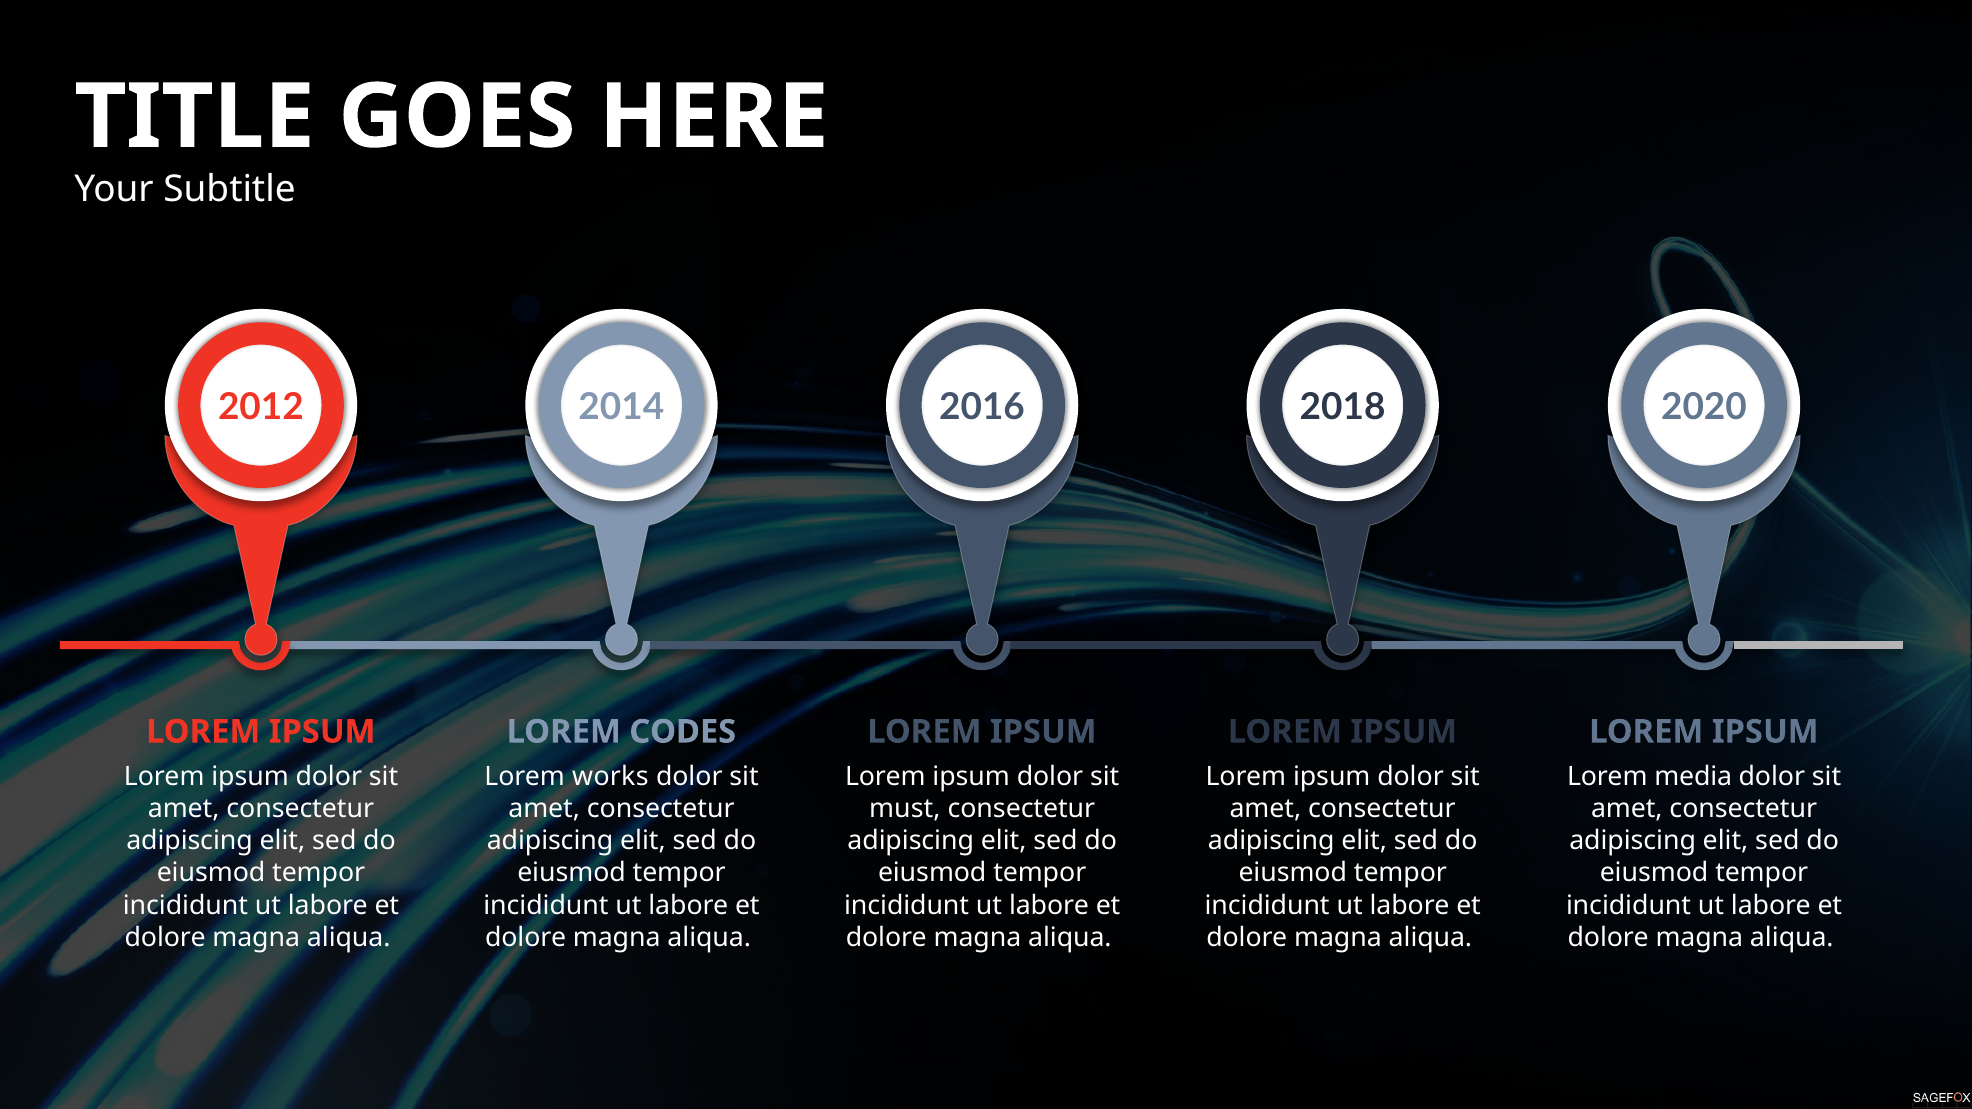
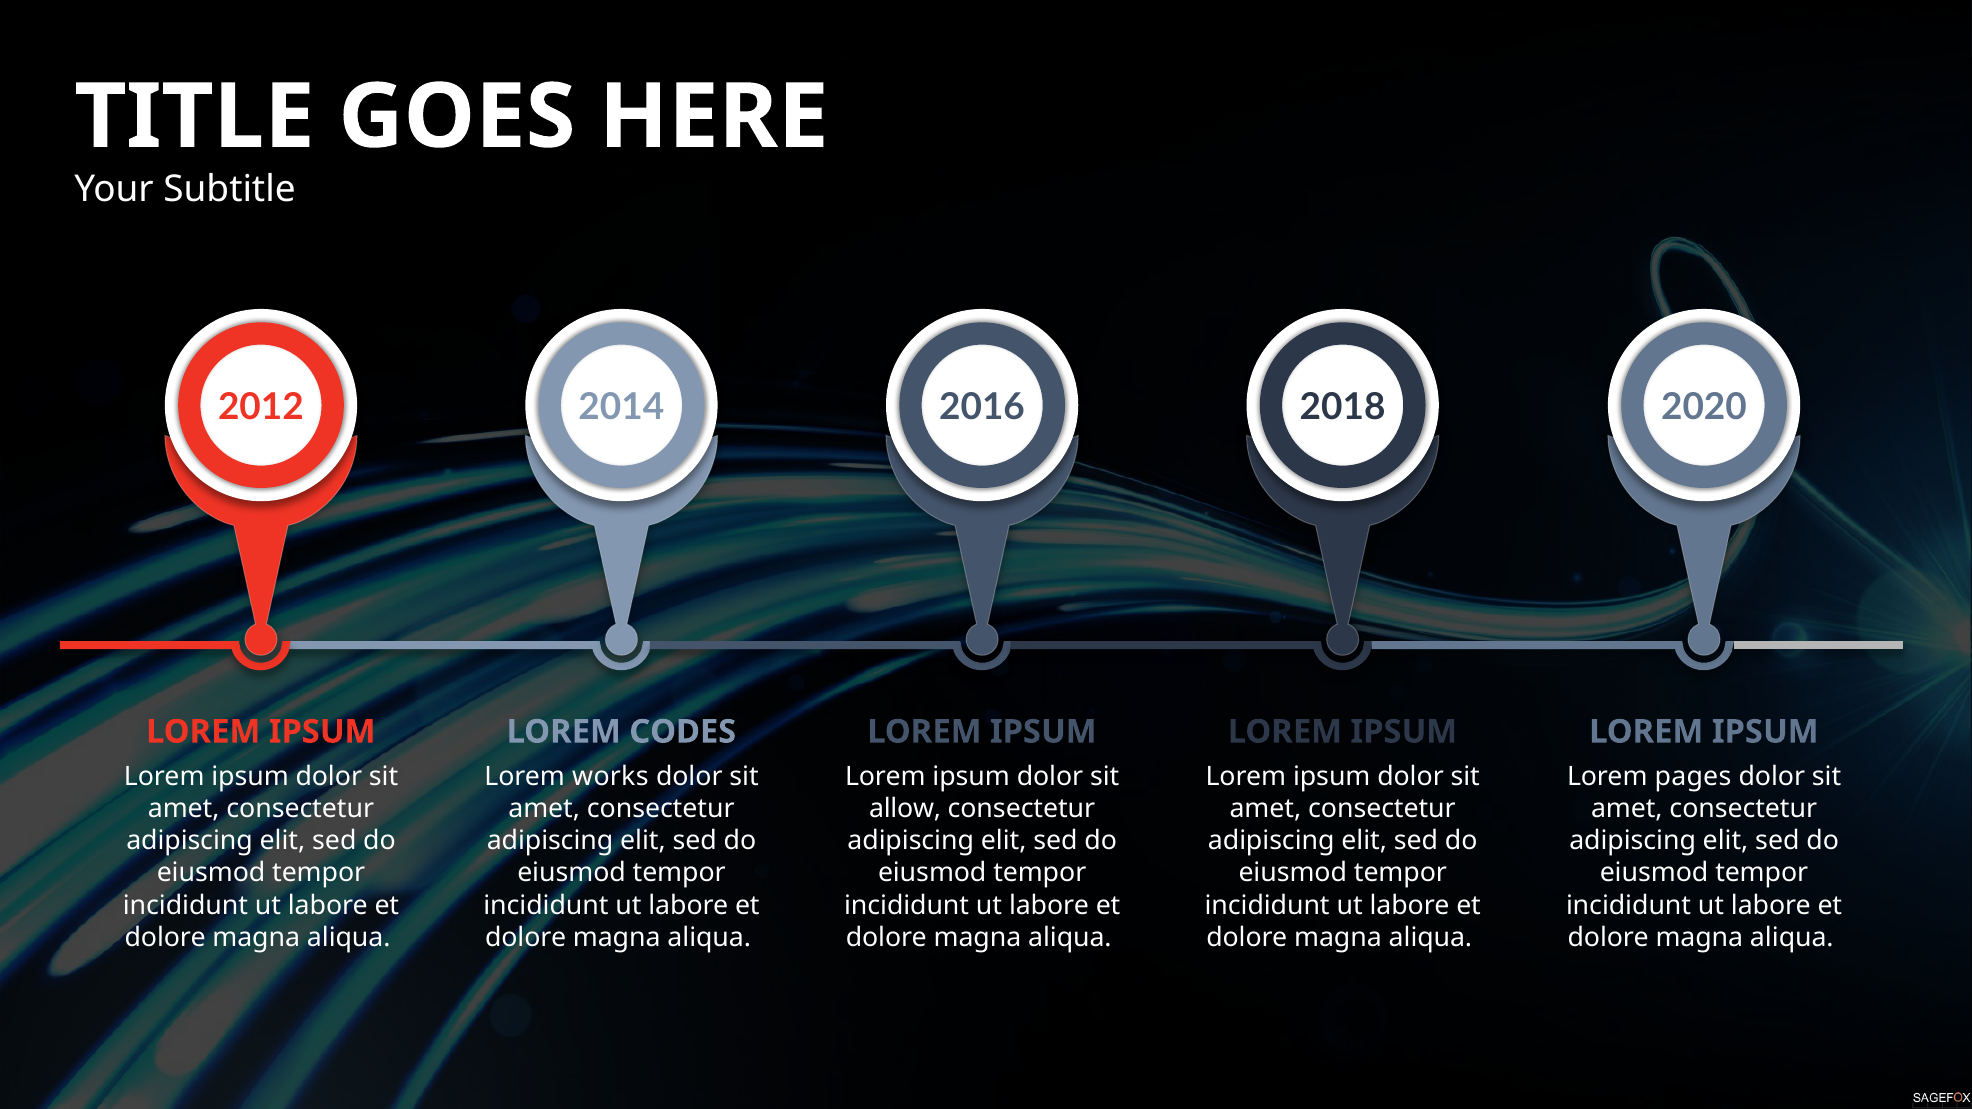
media: media -> pages (1693, 777)
must: must -> allow (905, 809)
